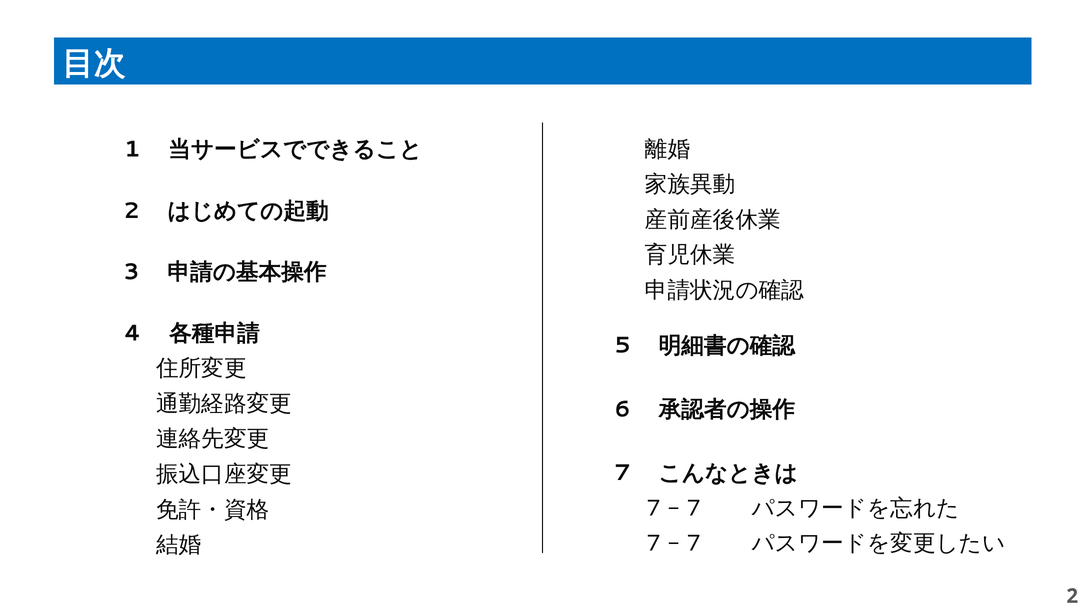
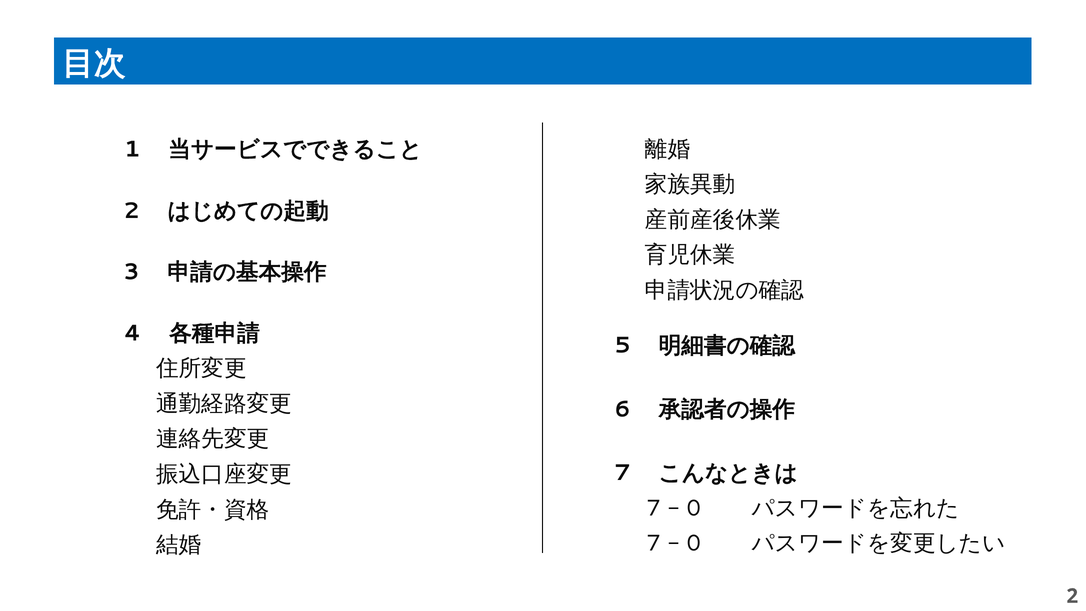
7: 7 -> 0 (694, 508)
7: 7 -> 0 (694, 543)
